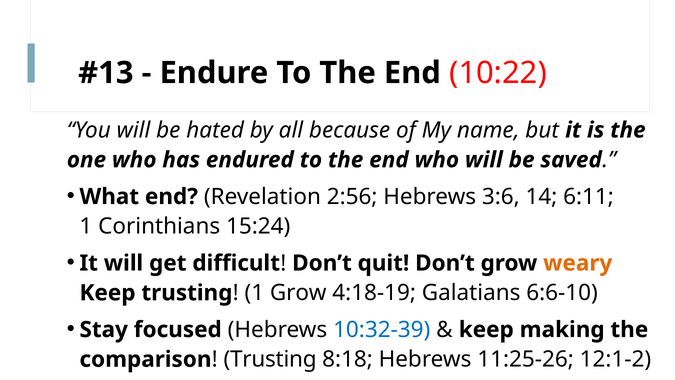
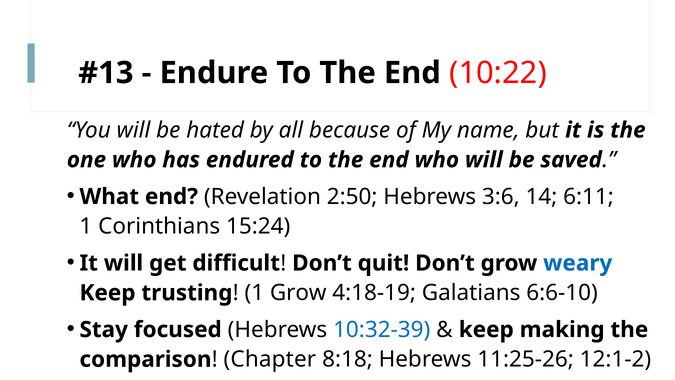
2:56: 2:56 -> 2:50 (352, 196)
weary colour: orange -> blue (578, 263)
Trusting: Trusting -> Chapter (270, 359)
